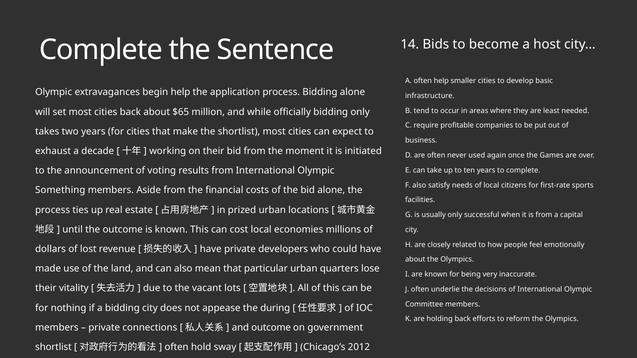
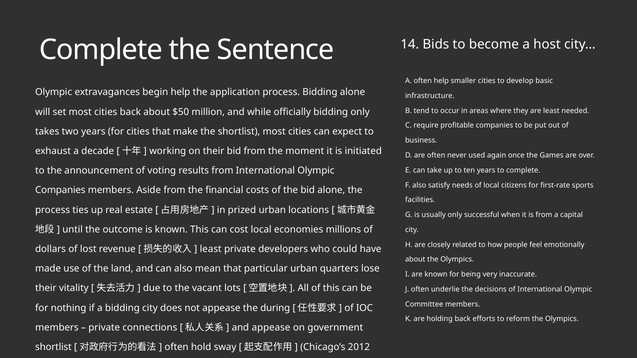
$65: $65 -> $50 (181, 112)
Something: Something -> Companies (60, 190)
have: have -> least (211, 249)
and outcome: outcome -> appease (271, 328)
